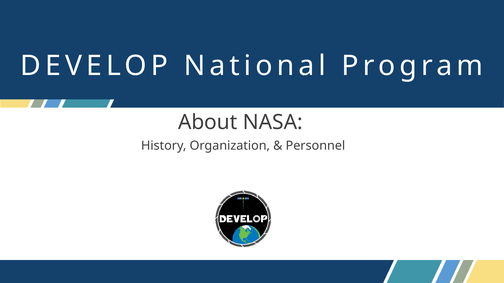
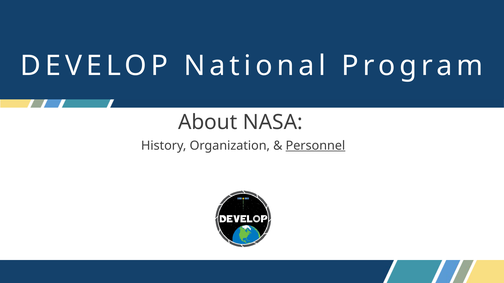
Personnel underline: none -> present (315, 146)
